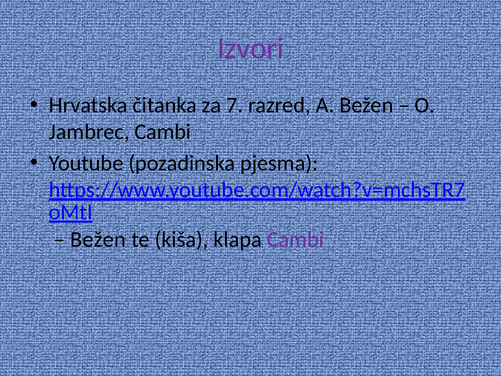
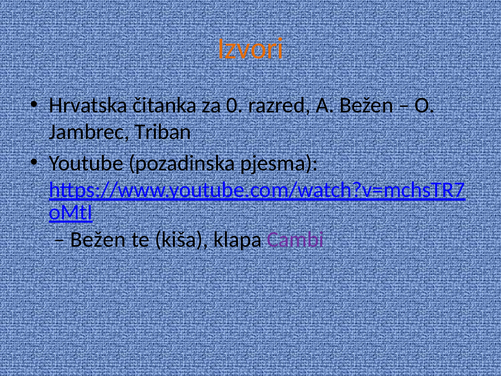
Izvori colour: purple -> orange (251, 48)
7: 7 -> 0 (235, 105)
Jambrec Cambi: Cambi -> Triban (163, 132)
